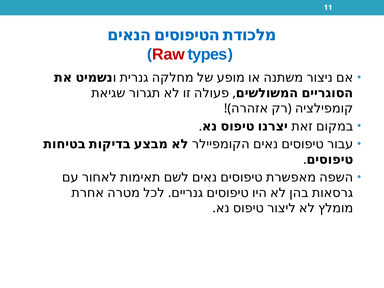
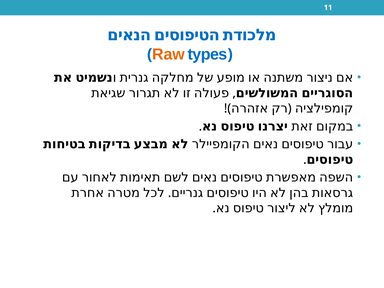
Raw colour: red -> orange (168, 54)
